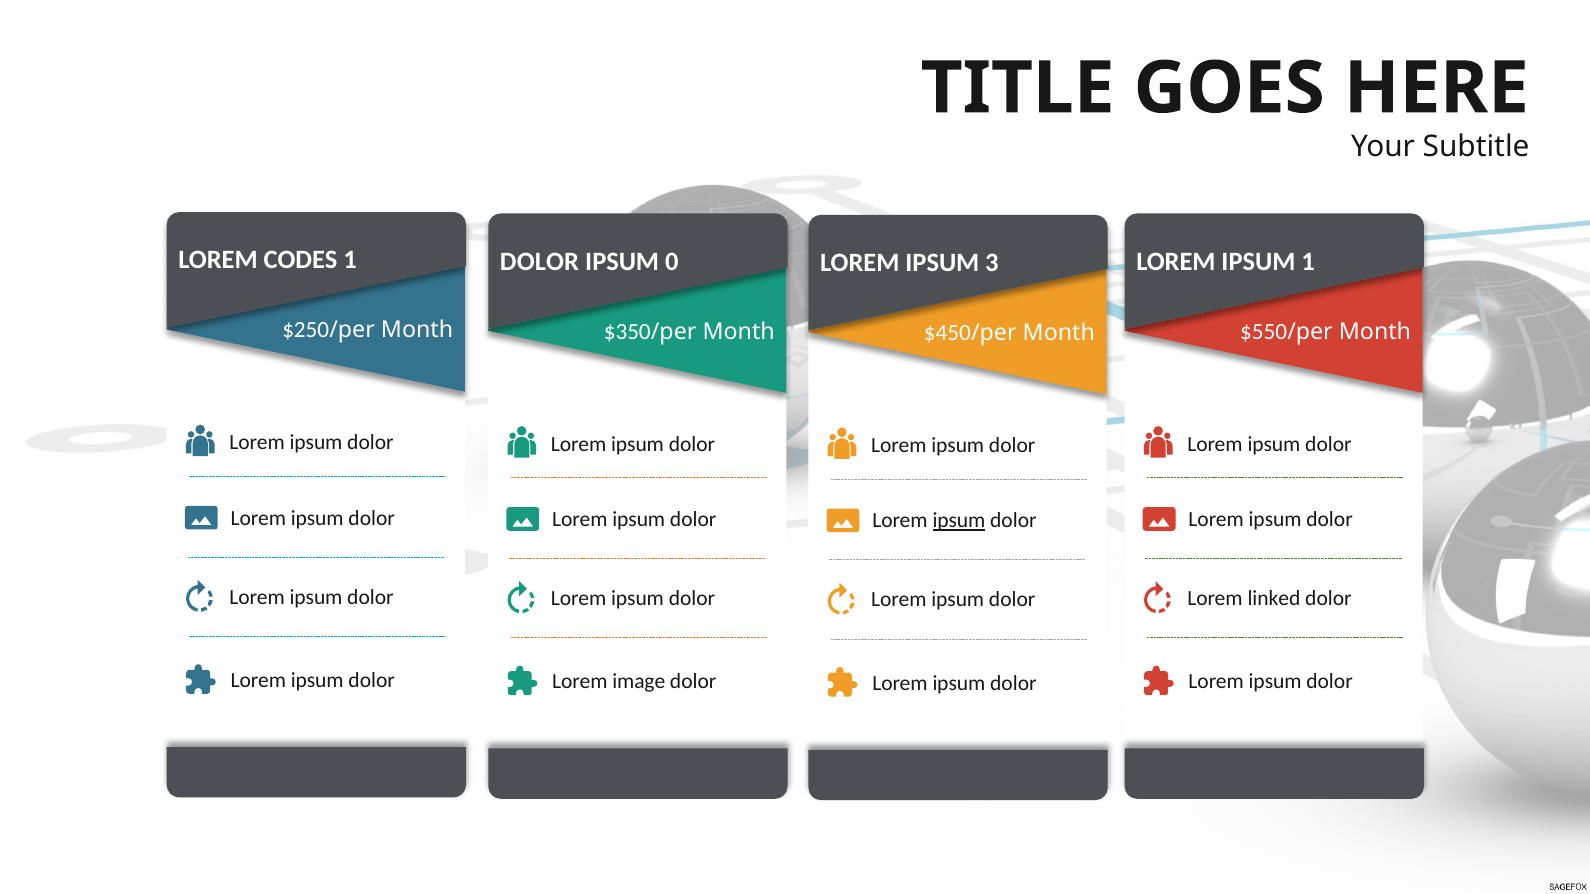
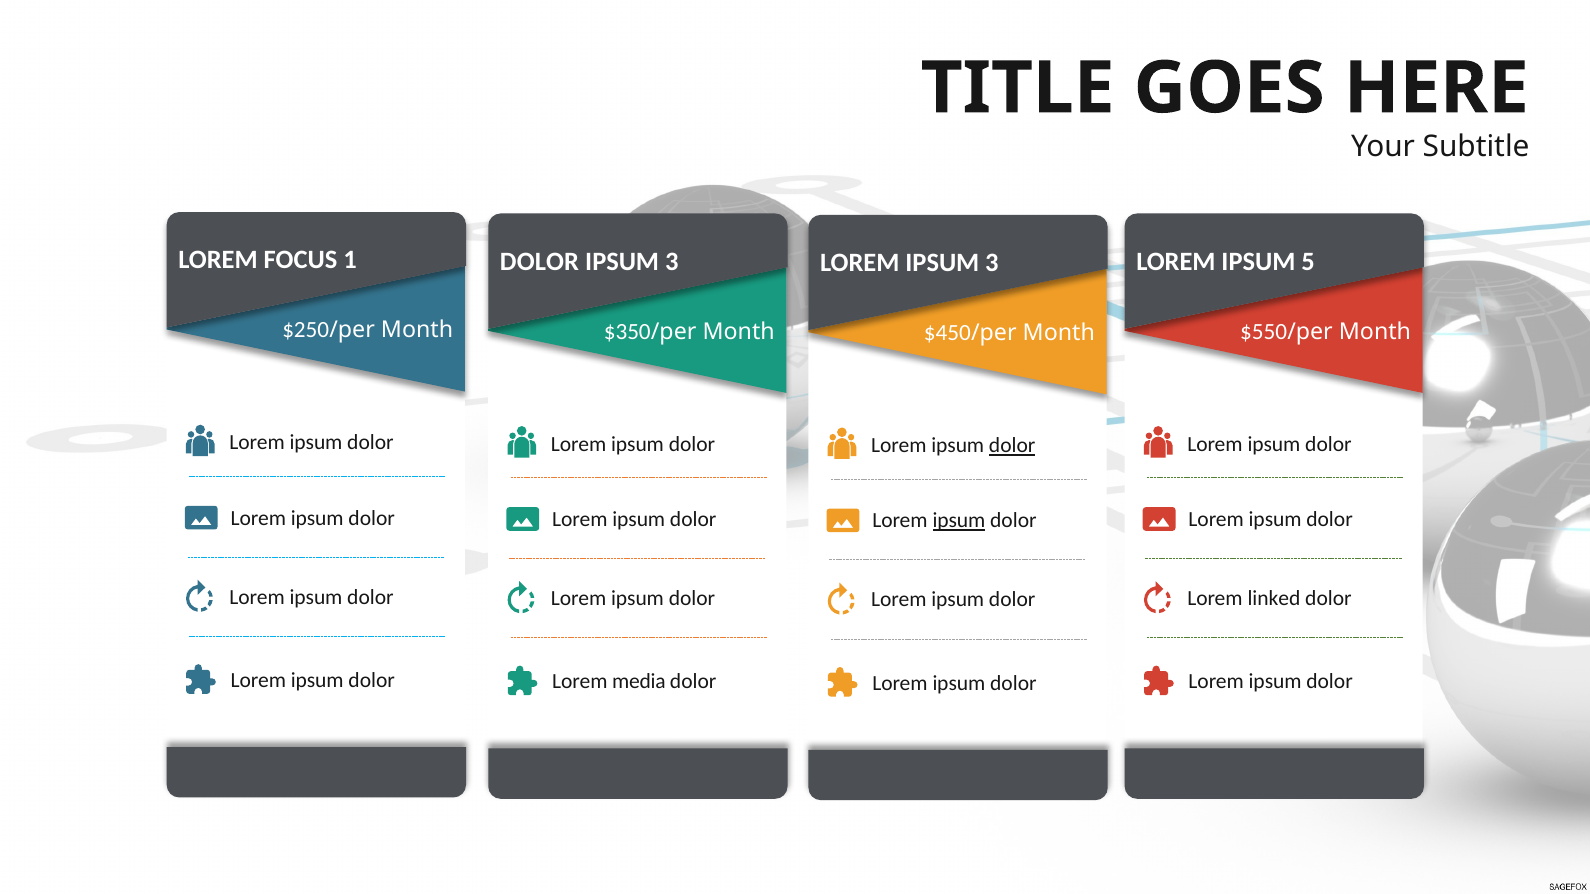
CODES: CODES -> FOCUS (301, 260)
0: 0 -> 3 (672, 261)
IPSUM 1: 1 -> 5 (1308, 261)
dolor underline: none -> present (1012, 446)
image: image -> media (639, 682)
